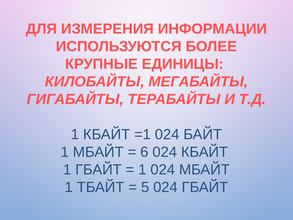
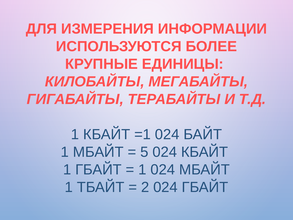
6: 6 -> 5 (144, 152)
5: 5 -> 2 (145, 187)
